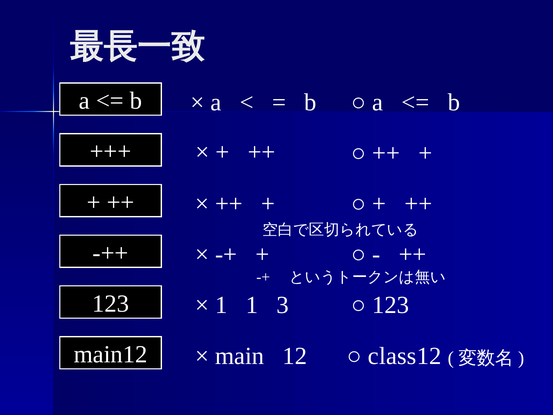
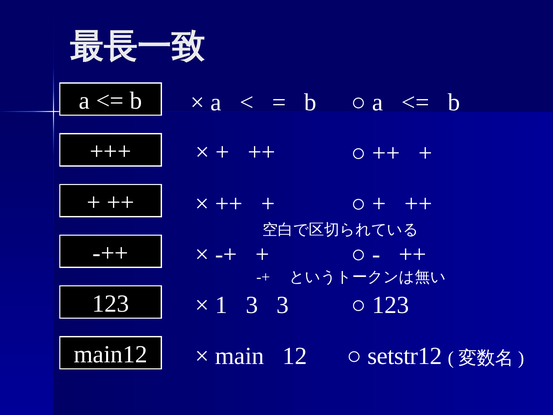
1 1: 1 -> 3 (252, 305)
class12: class12 -> setstr12 (405, 356)
